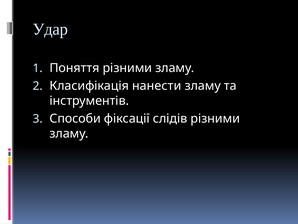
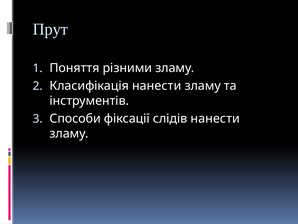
Удар: Удар -> Прут (50, 29)
слідів різними: різними -> нанести (215, 118)
